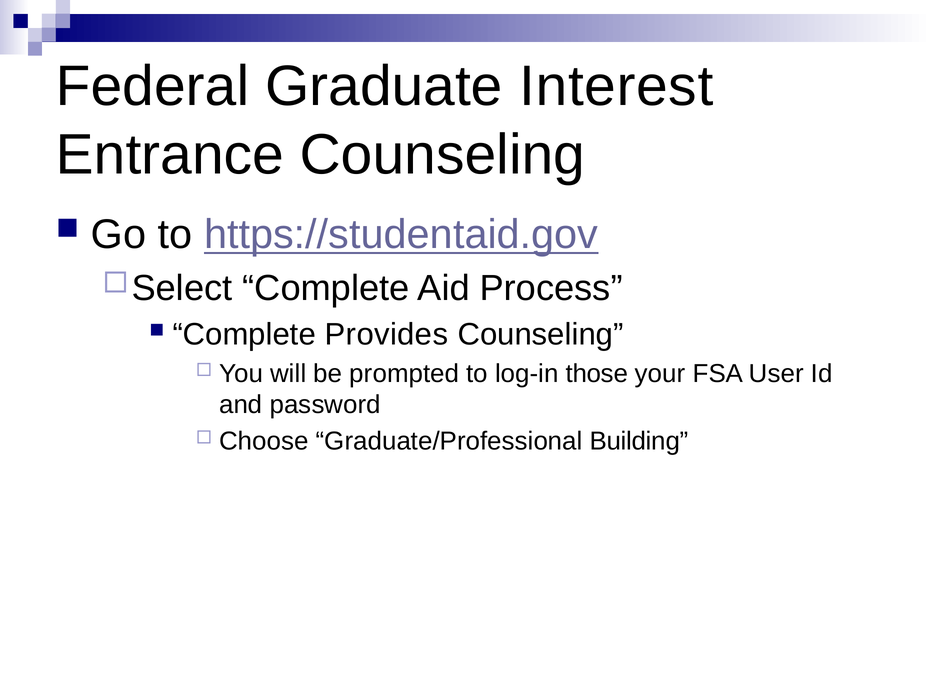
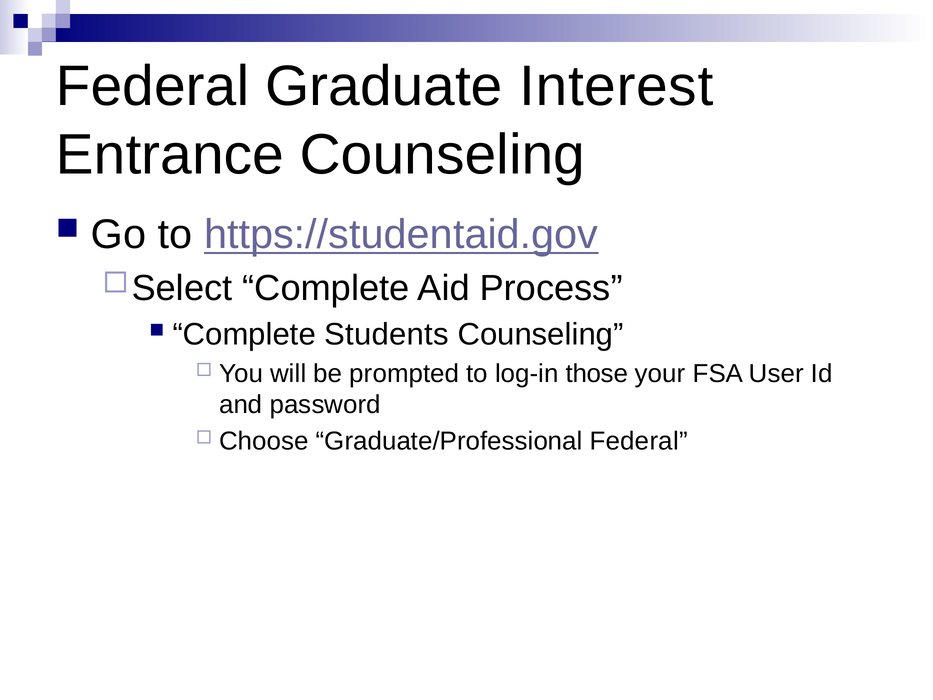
Provides: Provides -> Students (387, 334)
Graduate/Professional Building: Building -> Federal (639, 441)
